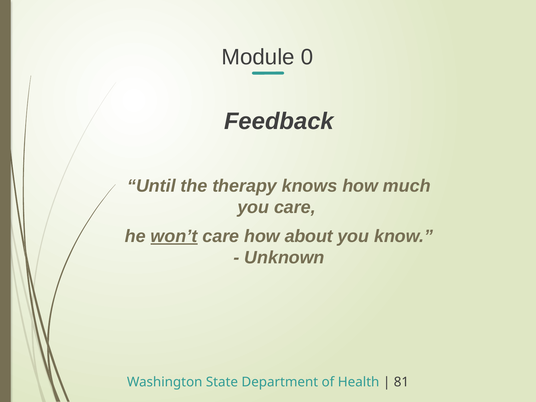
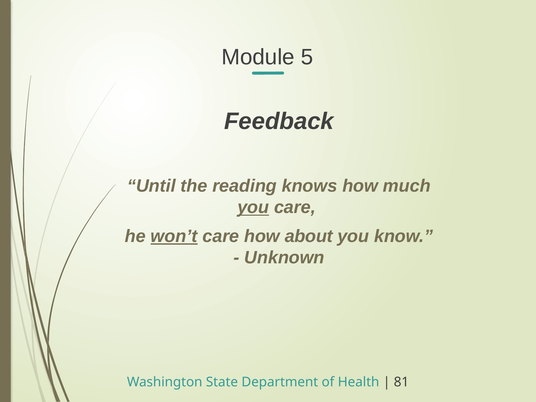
0: 0 -> 5 (307, 57)
therapy: therapy -> reading (245, 186)
you underline: none -> present (253, 207)
